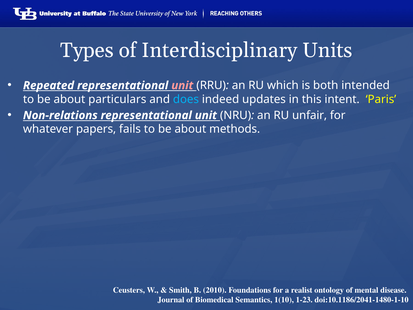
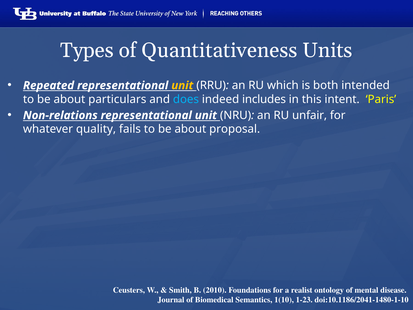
Interdisciplinary: Interdisciplinary -> Quantitativeness (220, 50)
unit colour: pink -> yellow (182, 85)
updates: updates -> includes (264, 99)
papers: papers -> quality (96, 129)
methods: methods -> proposal (235, 129)
